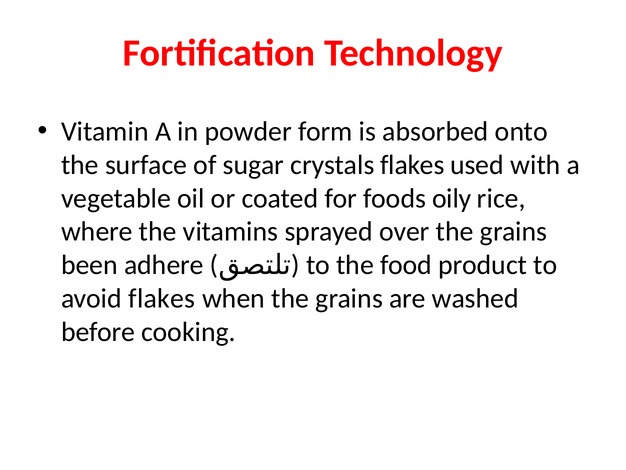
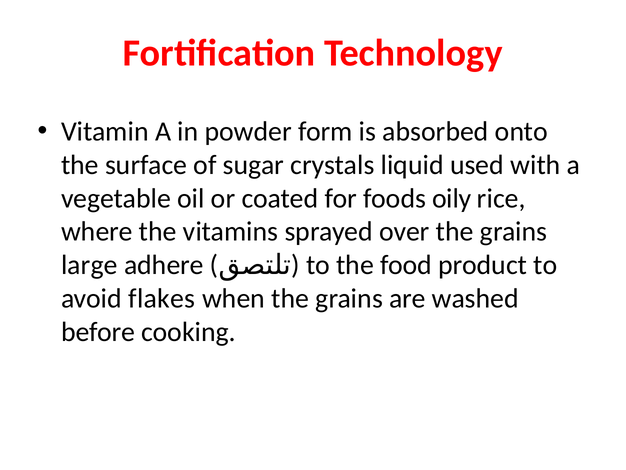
crystals flakes: flakes -> liquid (412, 165)
been: been -> large (89, 265)
